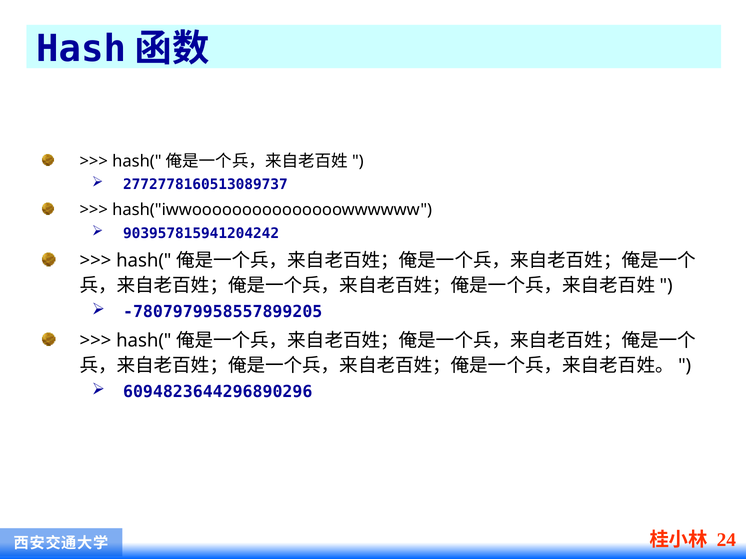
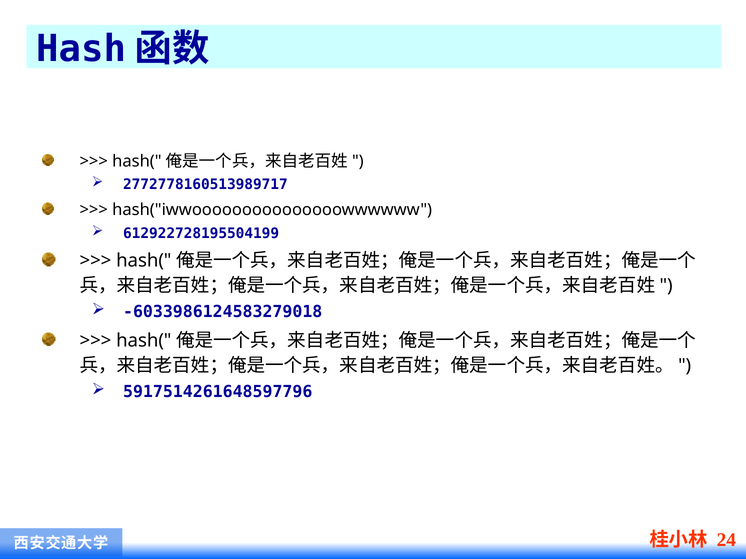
2772778160513089737: 2772778160513089737 -> 2772778160513989717 (205, 185)
903957815941204242: 903957815941204242 -> 612922728195504199 (201, 234)
-7807979958557899205: -7807979958557899205 -> -6033986124583279018 (223, 312)
6094823644296890296: 6094823644296890296 -> 5917514261648597796 (218, 392)
